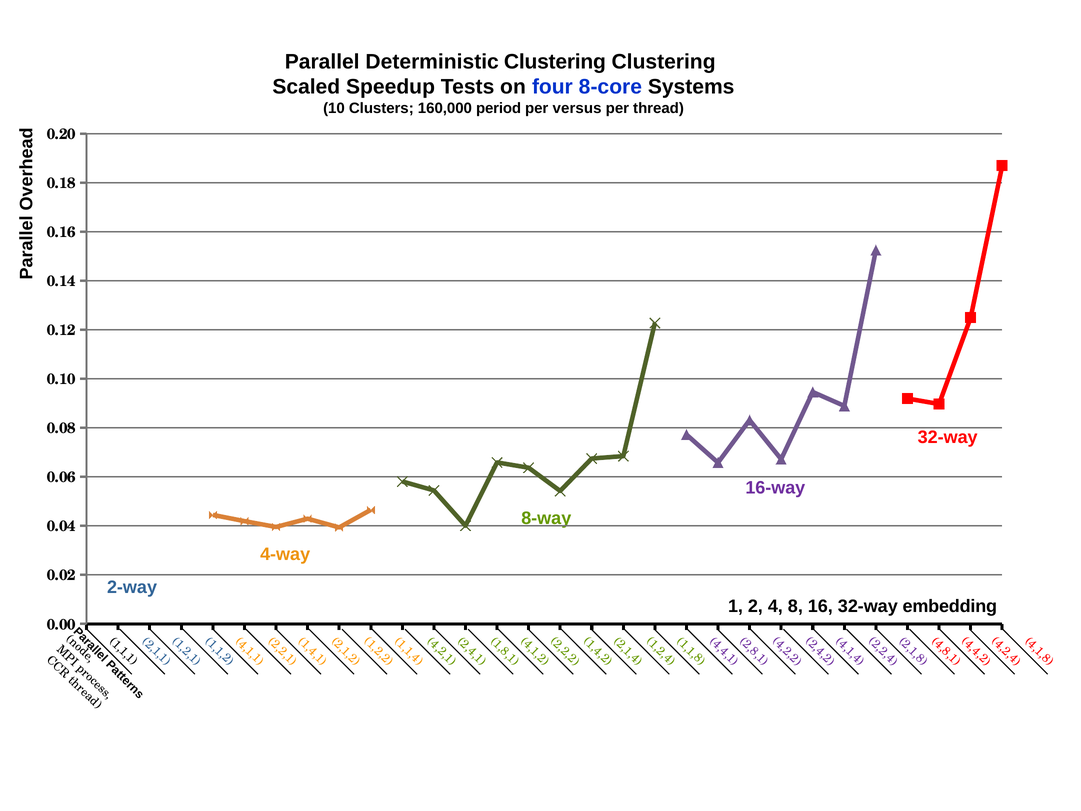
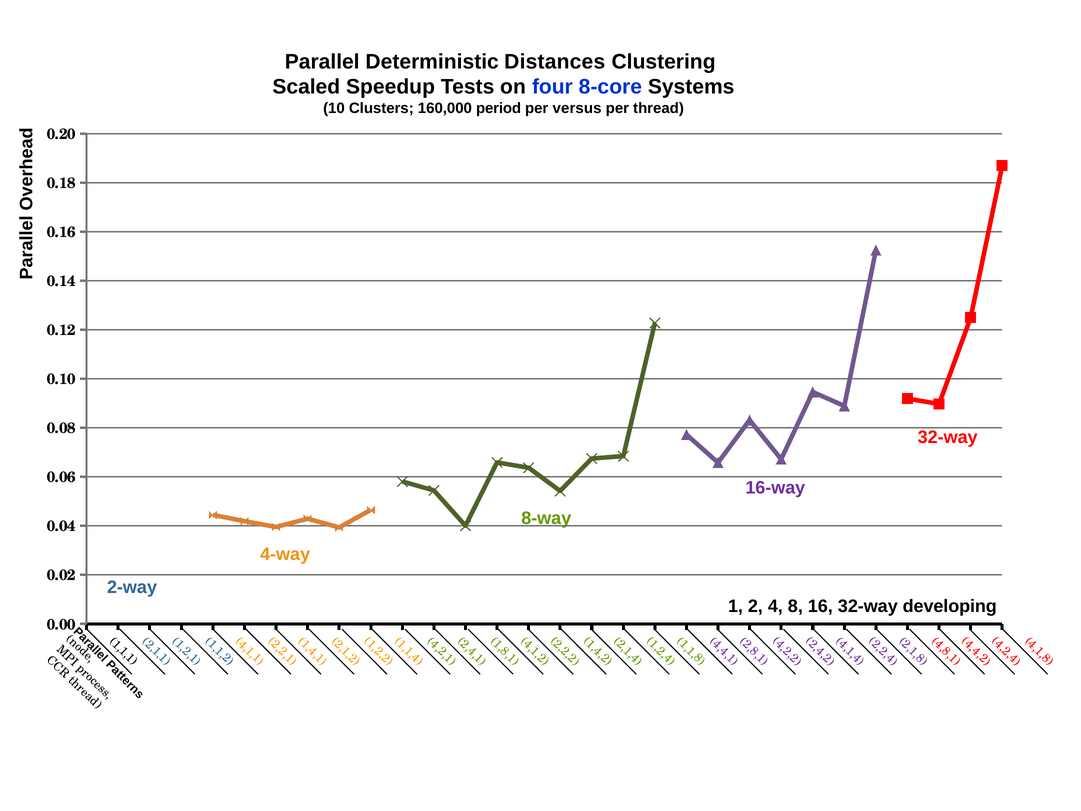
Deterministic Clustering: Clustering -> Distances (555, 62)
embedding: embedding -> developing (950, 606)
